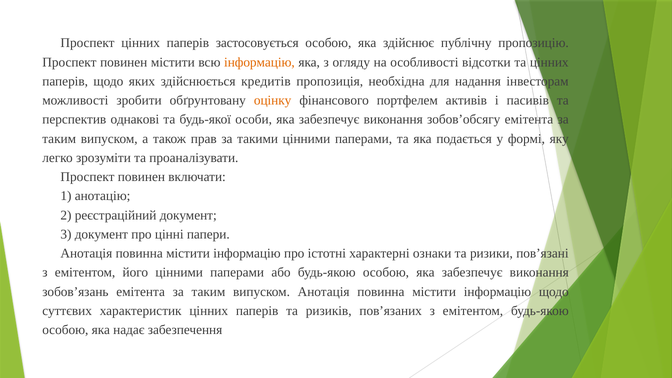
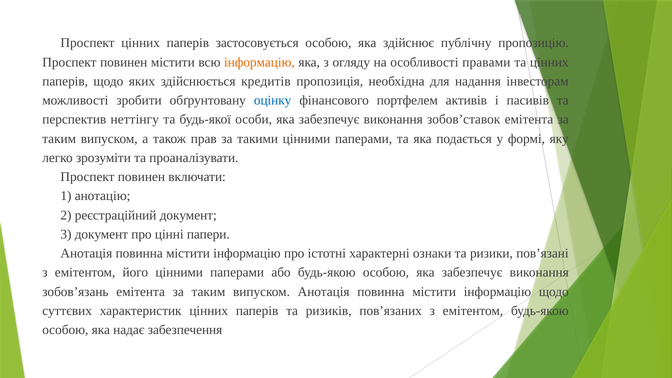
відсотки: відсотки -> правами (486, 62)
оцінку colour: orange -> blue (273, 100)
однакові: однакові -> неттінгу (135, 120)
зобов’обсягу: зобов’обсягу -> зобов’ставок (464, 120)
